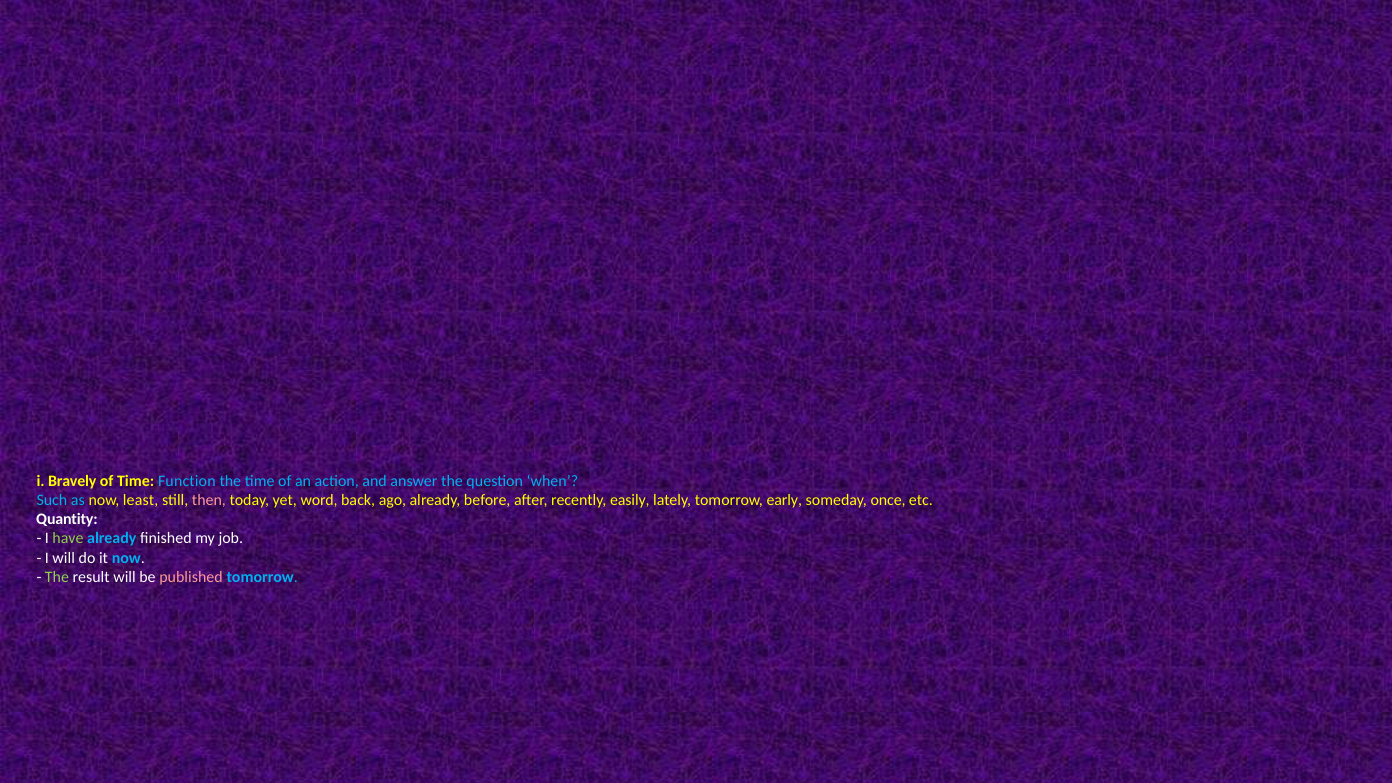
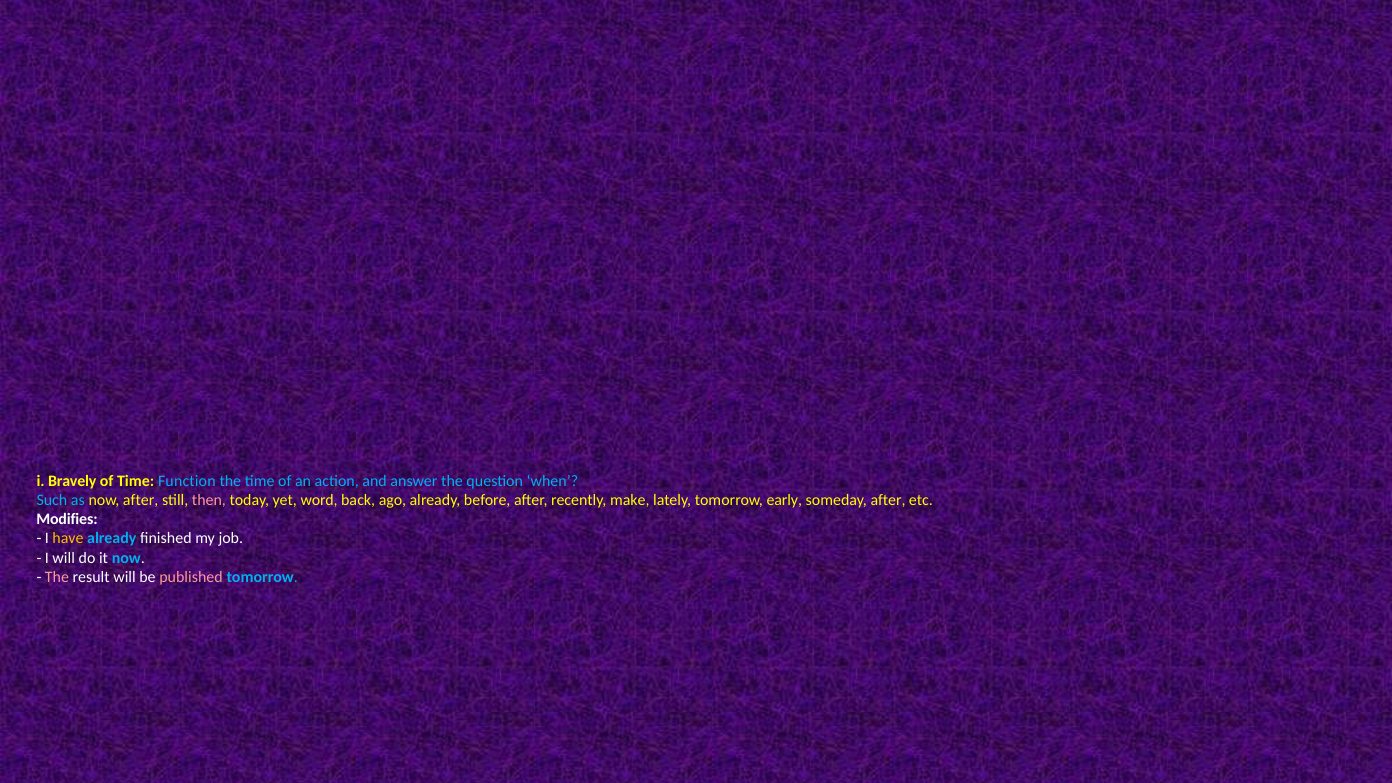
now least: least -> after (141, 500)
easily: easily -> make (630, 500)
someday once: once -> after (888, 500)
Quantity: Quantity -> Modifies (67, 520)
have colour: light green -> yellow (68, 539)
The colour: light green -> pink (57, 577)
